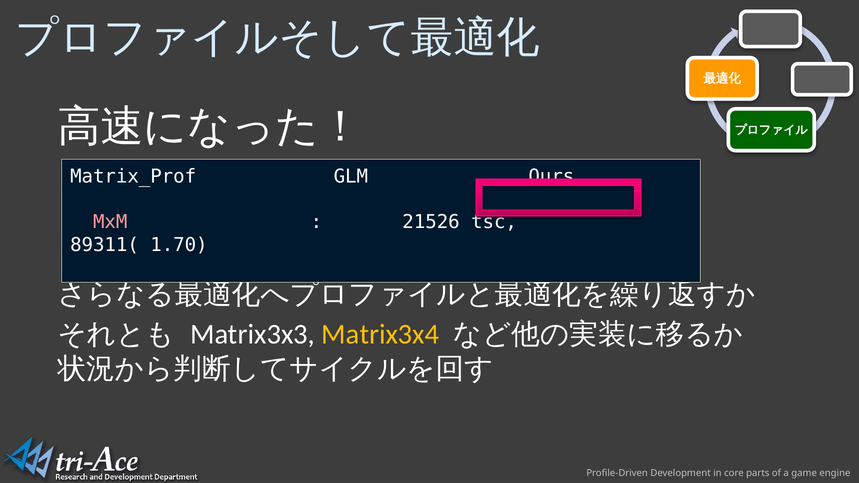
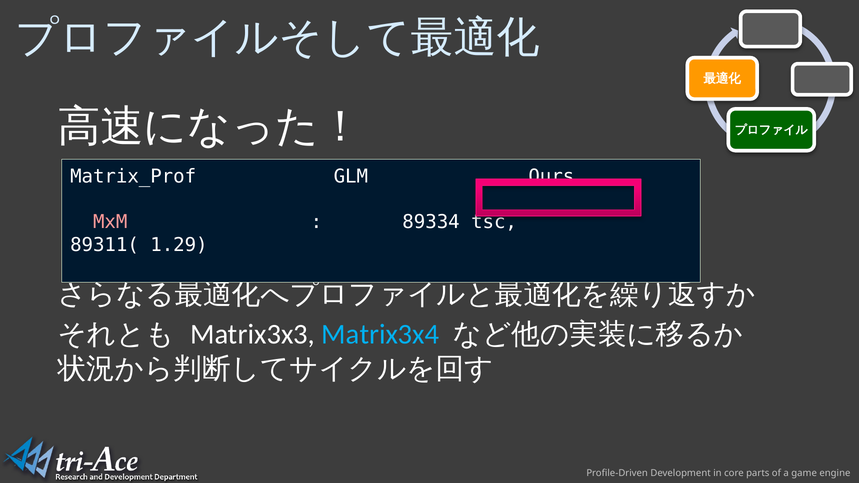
21526: 21526 -> 89334 (431, 222)
1.70: 1.70 -> 1.29 (179, 245)
Matrix3x4 colour: yellow -> light blue (380, 335)
